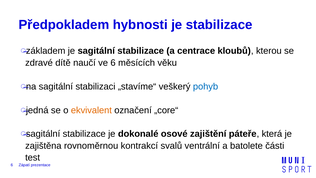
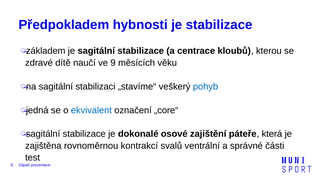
ve 6: 6 -> 9 (113, 63)
ekvivalent colour: orange -> blue (91, 110)
batolete: batolete -> správné (246, 146)
